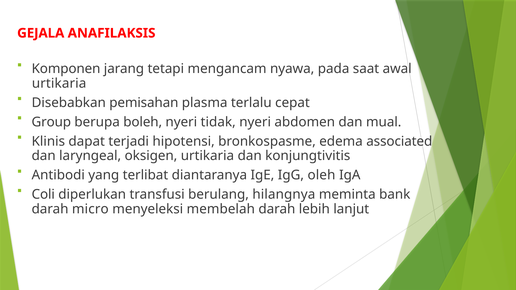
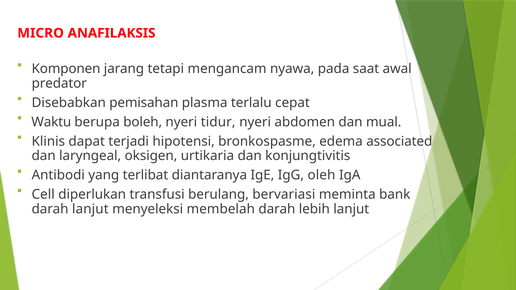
GEJALA: GEJALA -> MICRO (41, 33)
urtikaria: urtikaria -> predator (59, 83)
Group: Group -> Waktu (51, 122)
tidak: tidak -> tidur (218, 122)
Coli: Coli -> Cell (43, 195)
hilangnya: hilangnya -> bervariasi (284, 195)
darah micro: micro -> lanjut (90, 209)
